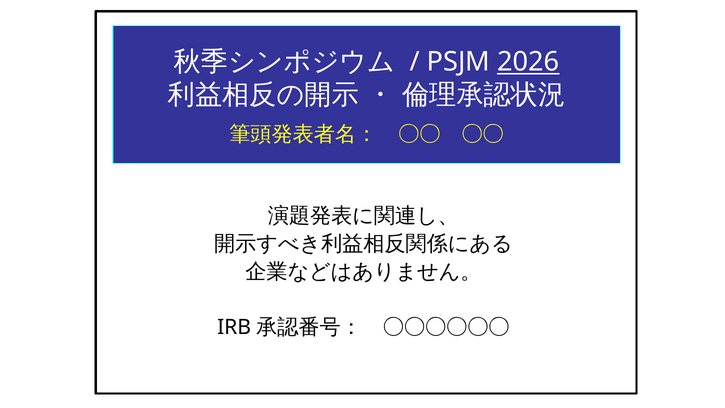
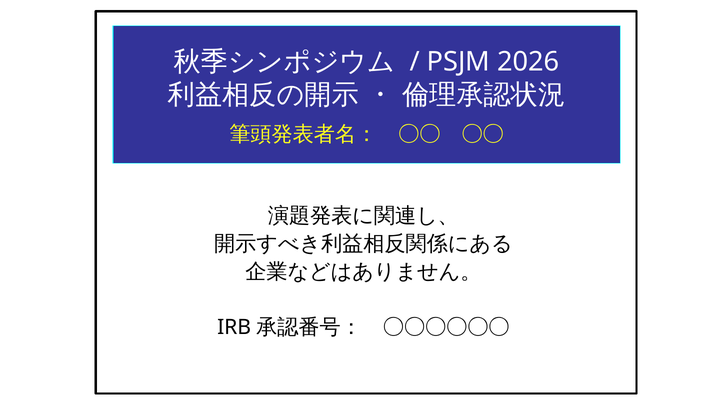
2026 underline: present -> none (528, 62)
